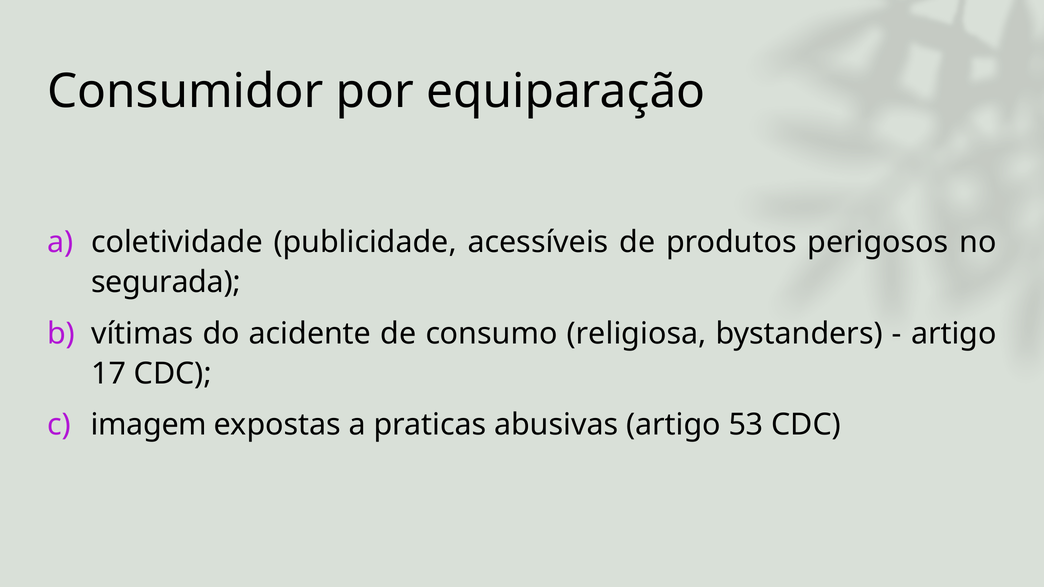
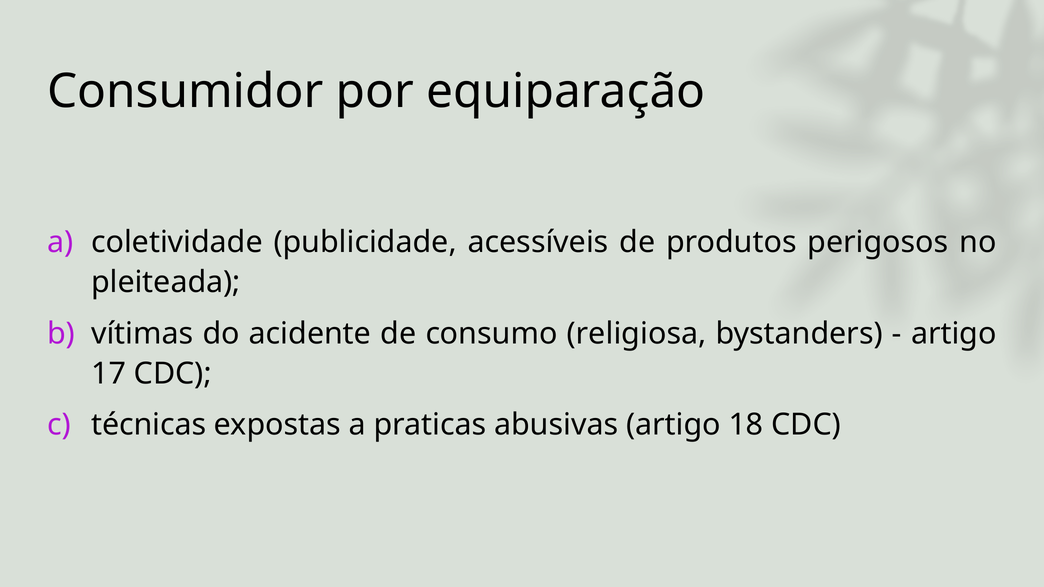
segurada: segurada -> pleiteada (166, 283)
imagem: imagem -> técnicas (149, 425)
53: 53 -> 18 (746, 425)
